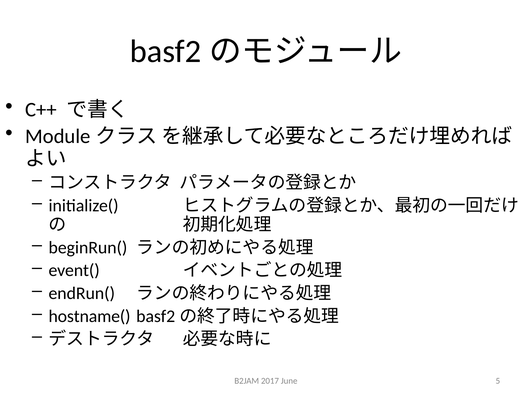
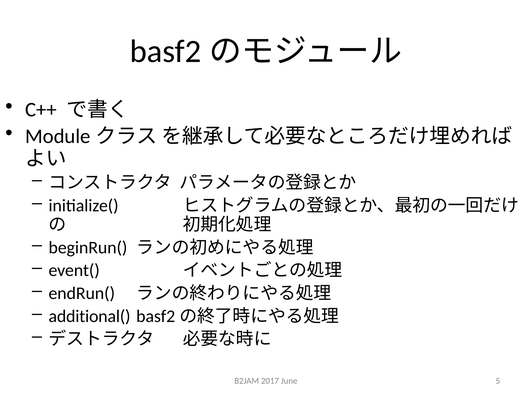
hostname(: hostname( -> additional( (90, 316)
